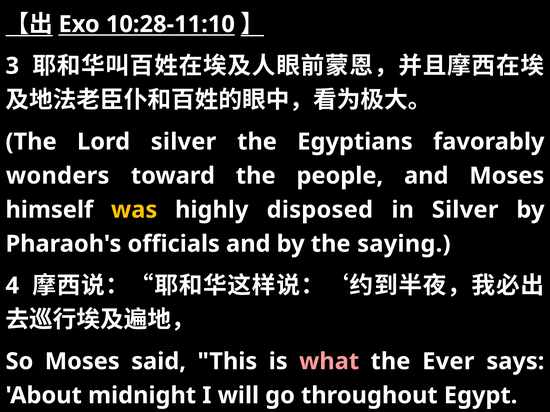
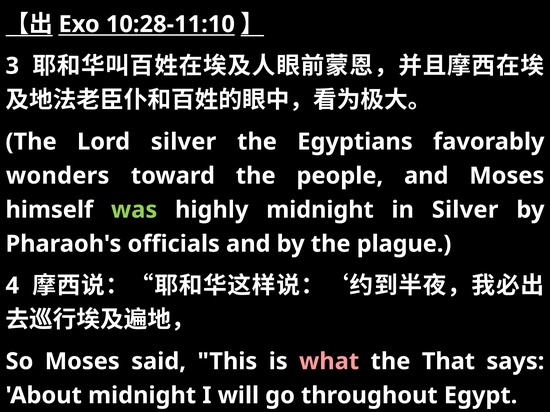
was colour: yellow -> light green (134, 210)
highly disposed: disposed -> midnight (320, 210)
saying: saying -> plague (404, 244)
Ever: Ever -> That (448, 362)
